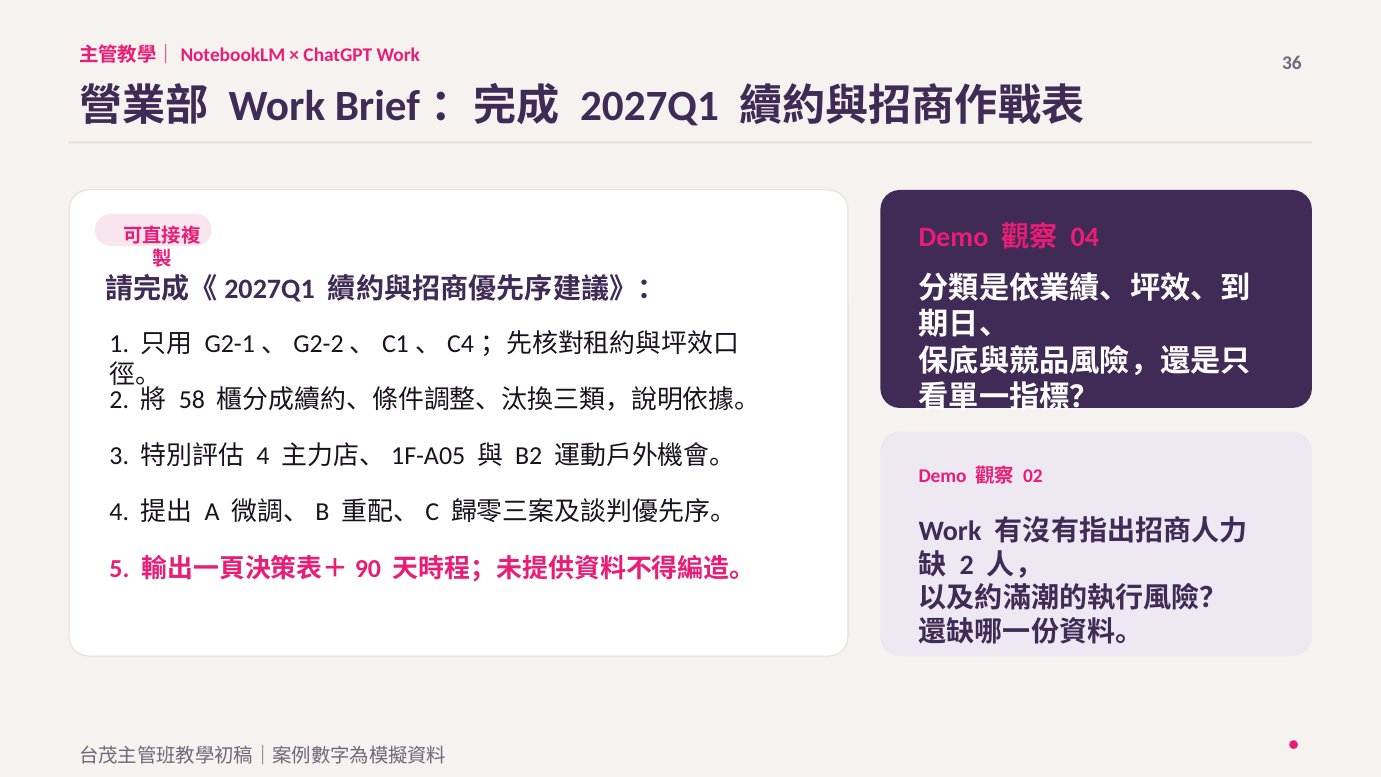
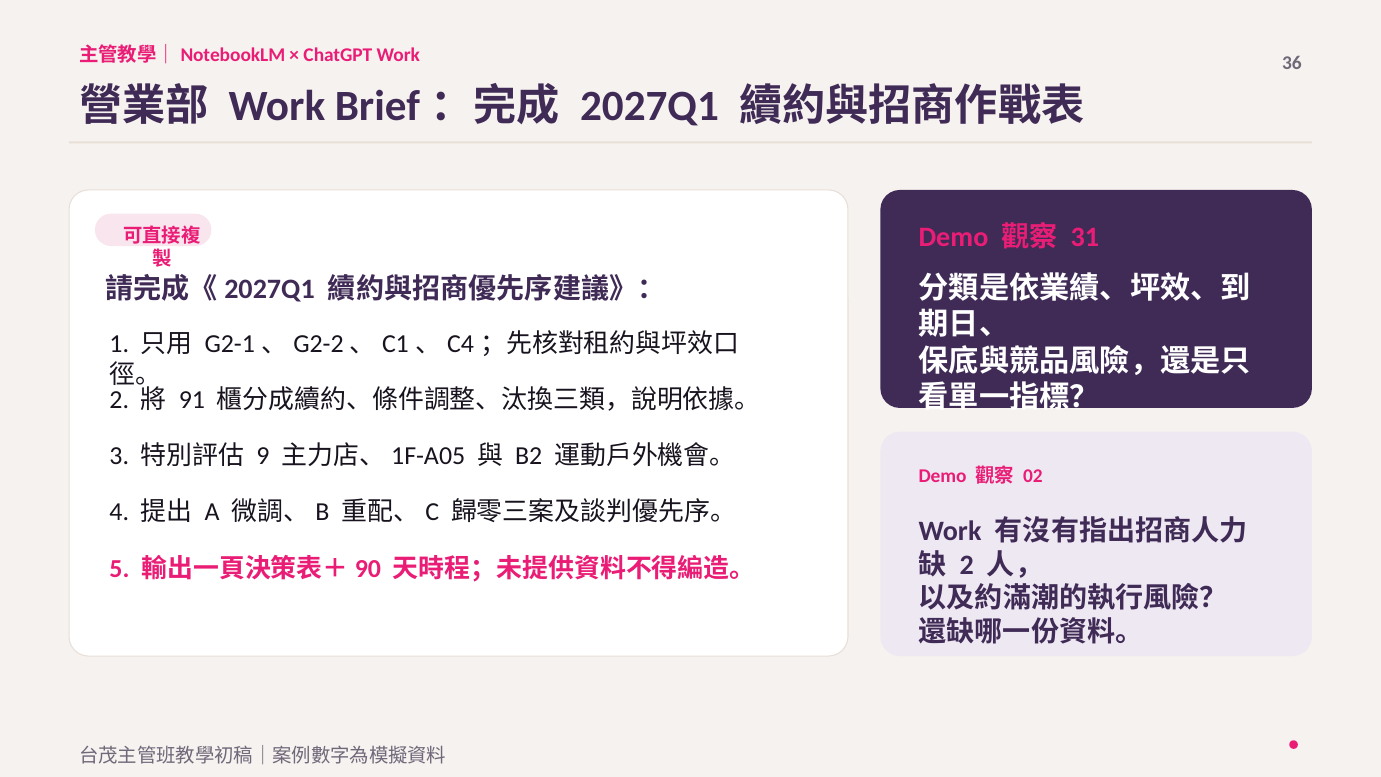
04: 04 -> 31 (1085, 238)
58: 58 -> 91 (192, 400)
4: 4 -> 9 (263, 456)
